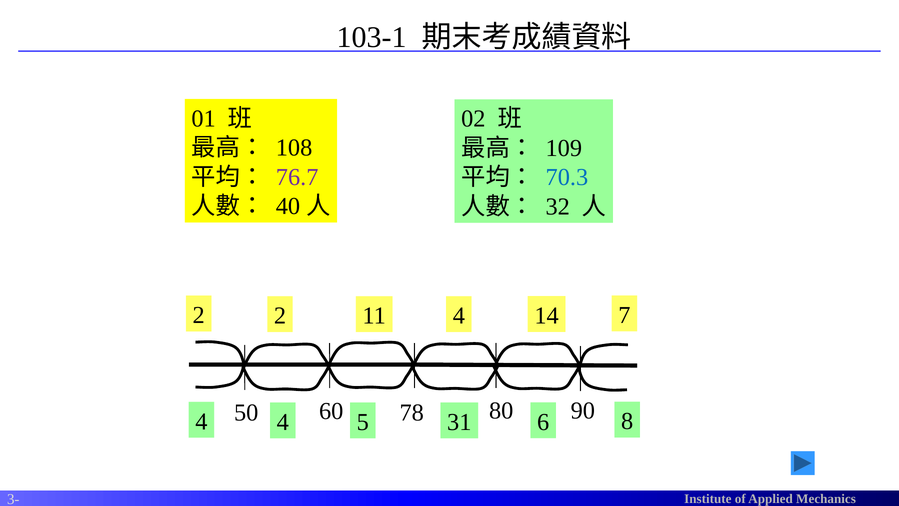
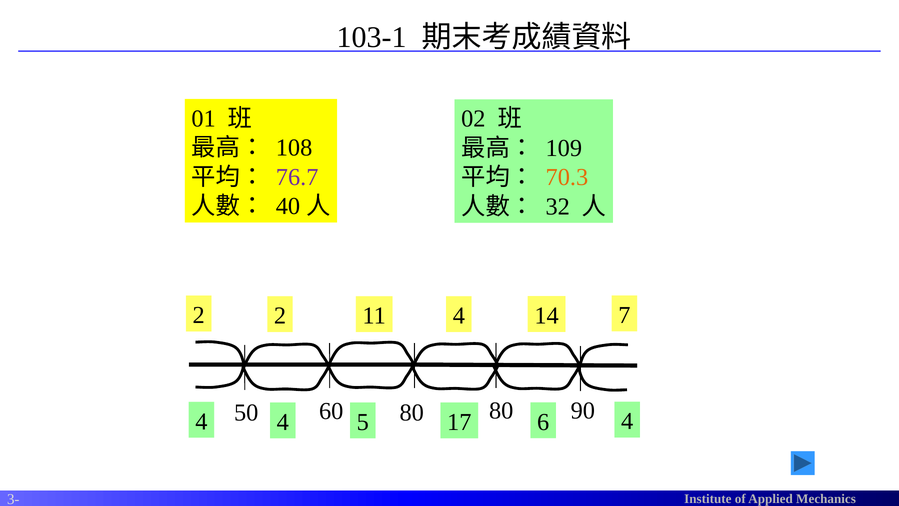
70.3 colour: blue -> orange (567, 177)
60 78: 78 -> 80 (412, 412)
6 8: 8 -> 4 (627, 421)
31: 31 -> 17 (459, 422)
